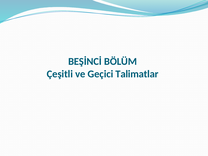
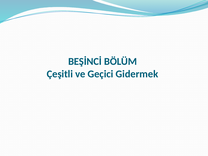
Talimatlar: Talimatlar -> Gidermek (137, 74)
